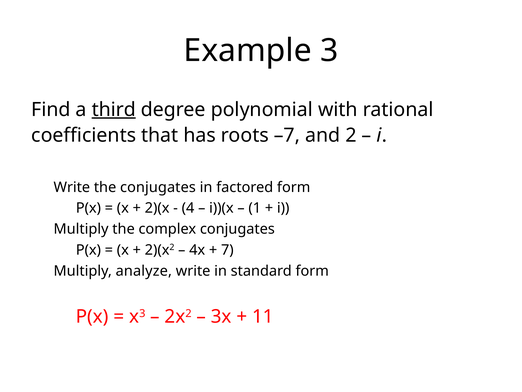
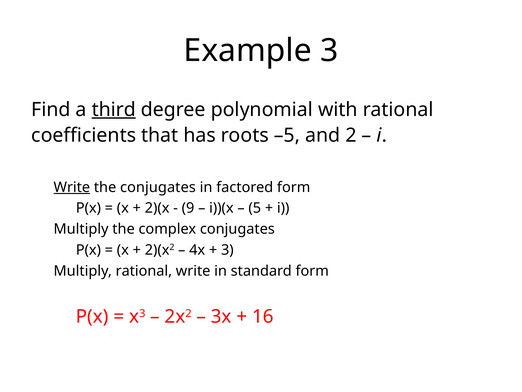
–7: –7 -> –5 (287, 135)
Write underline: none -> present (72, 187)
4: 4 -> 9 (188, 208)
1: 1 -> 5 (255, 208)
7: 7 -> 3 (227, 250)
Multiply analyze: analyze -> rational (144, 271)
11: 11 -> 16 (263, 316)
